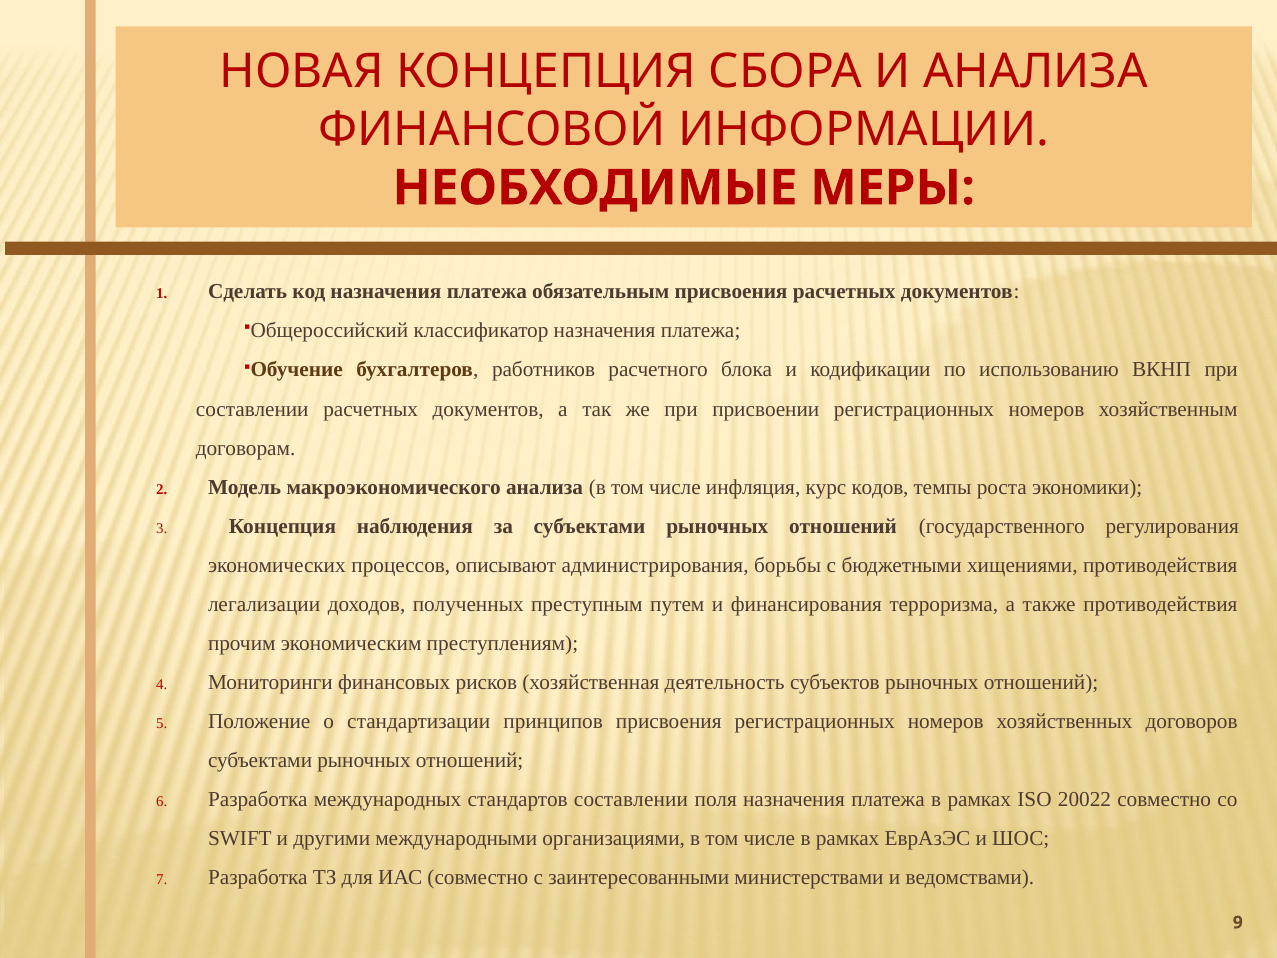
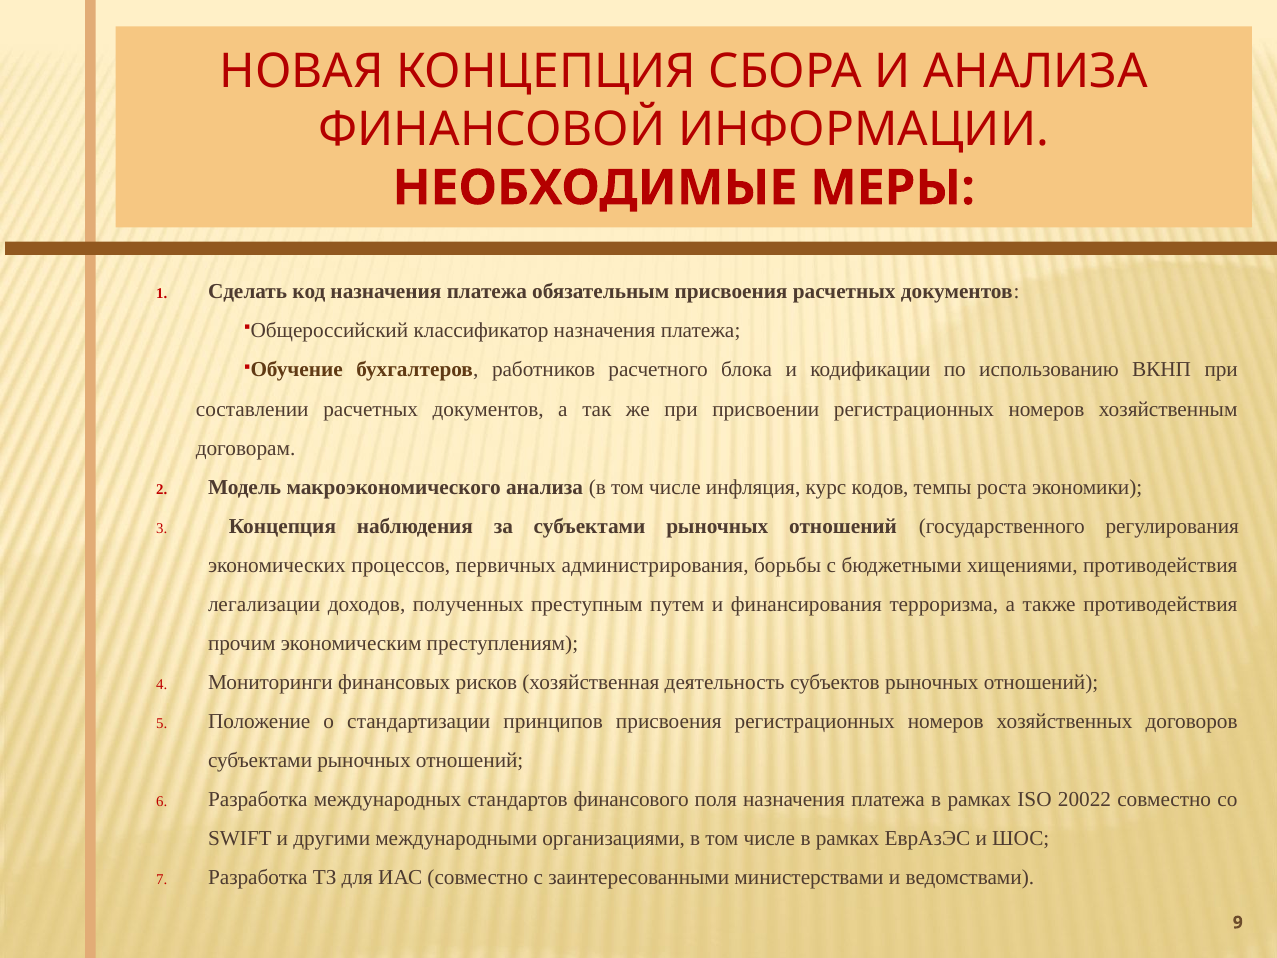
описывают: описывают -> первичных (506, 565)
стандартов составлении: составлении -> финансового (631, 800)
